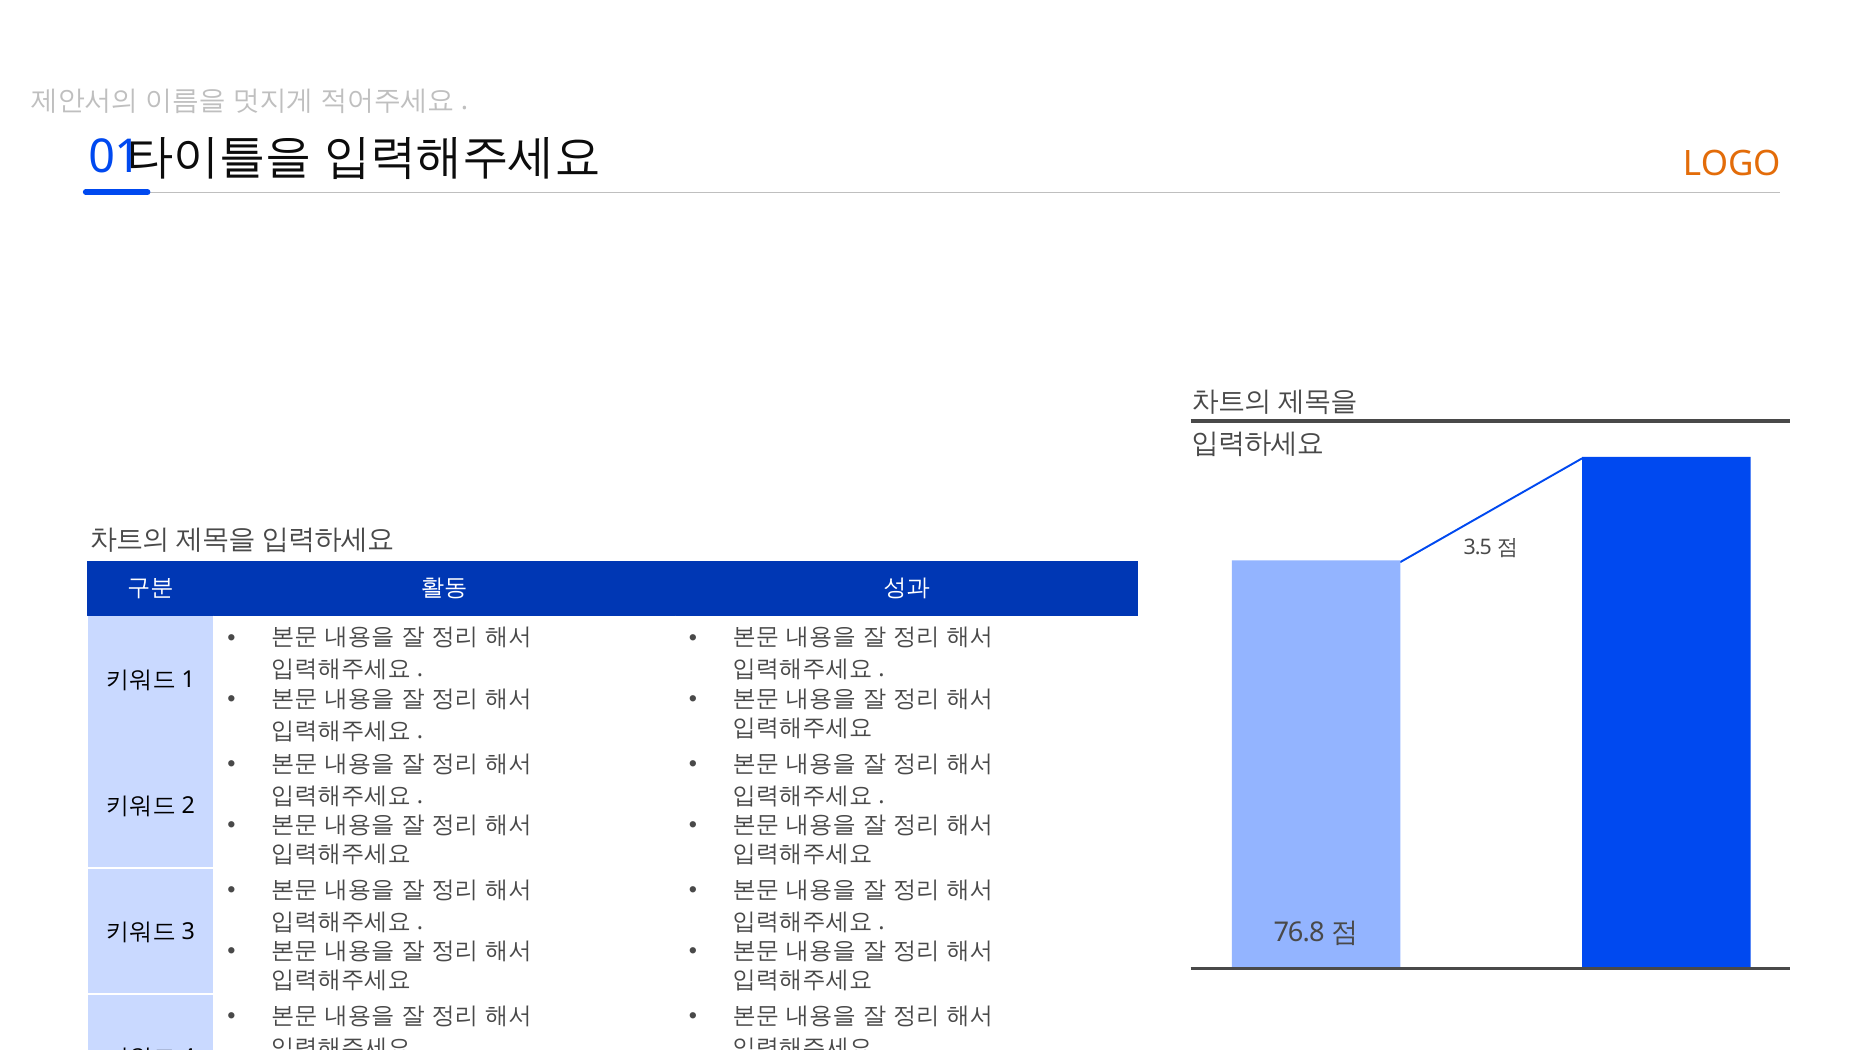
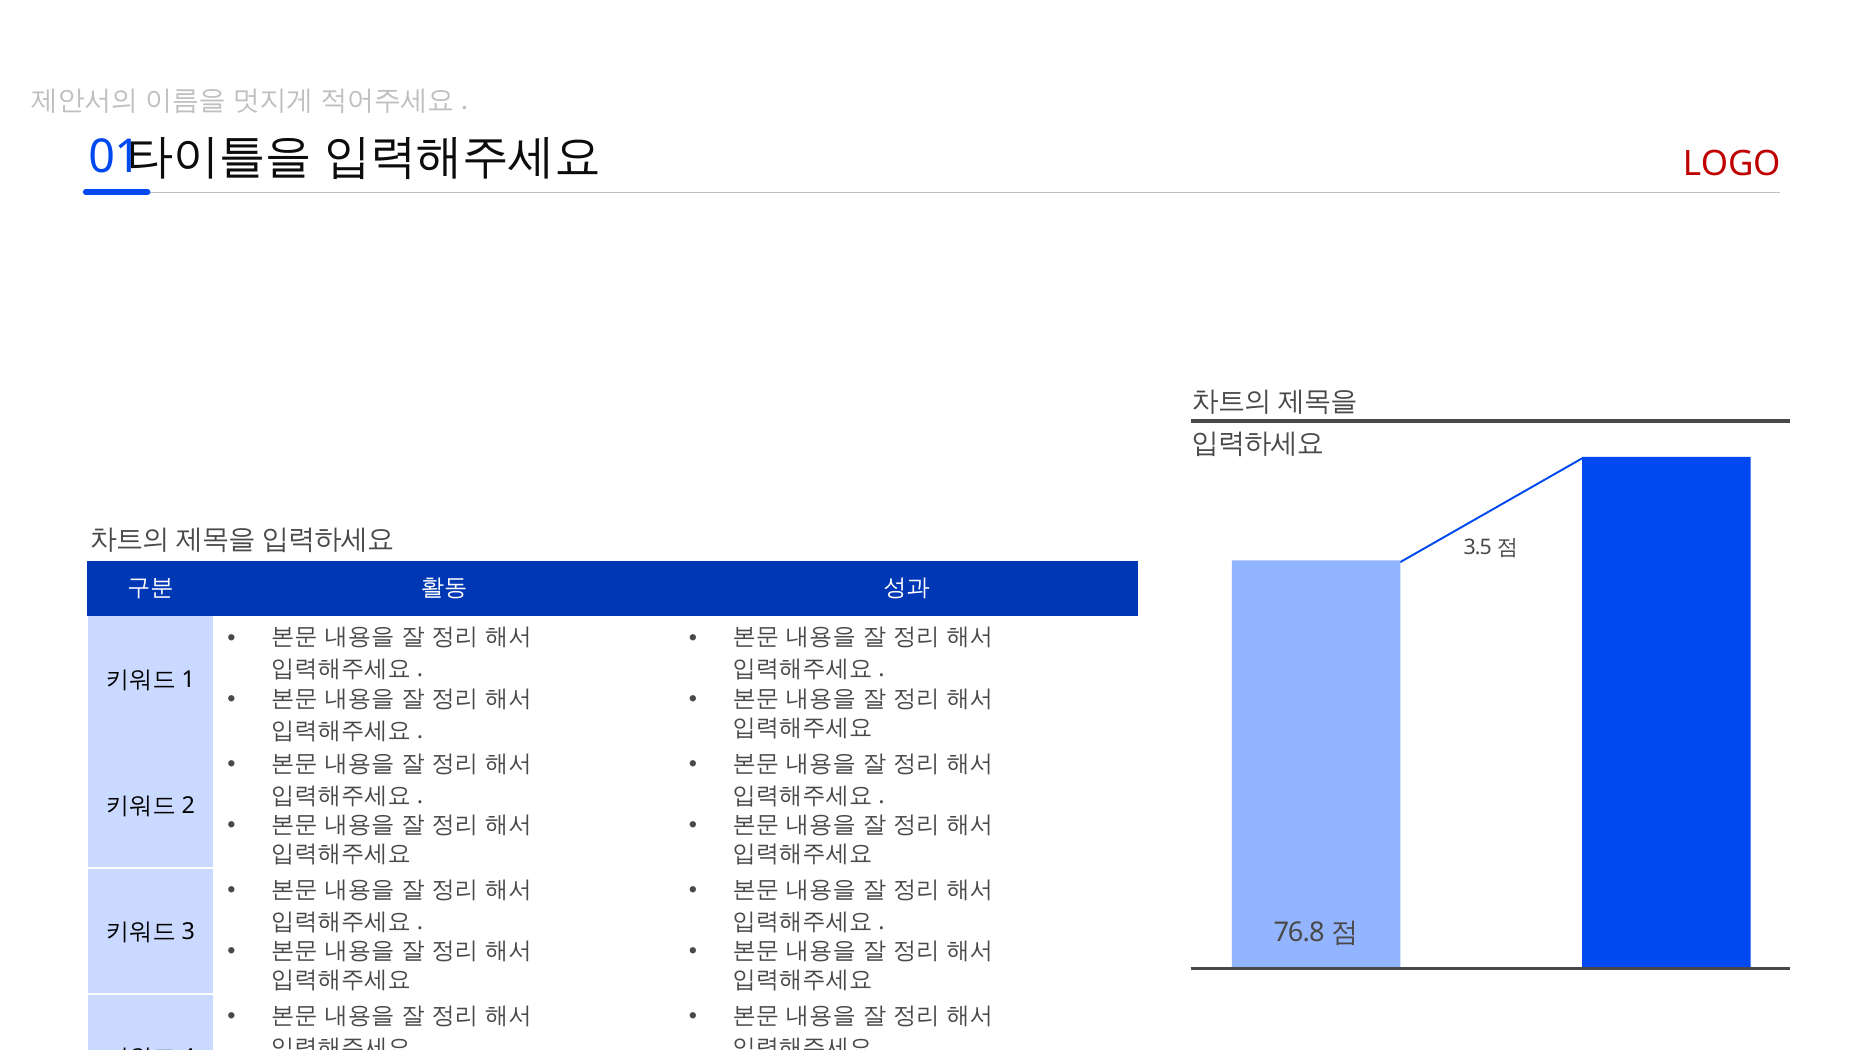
LOGO colour: orange -> red (1732, 164)
